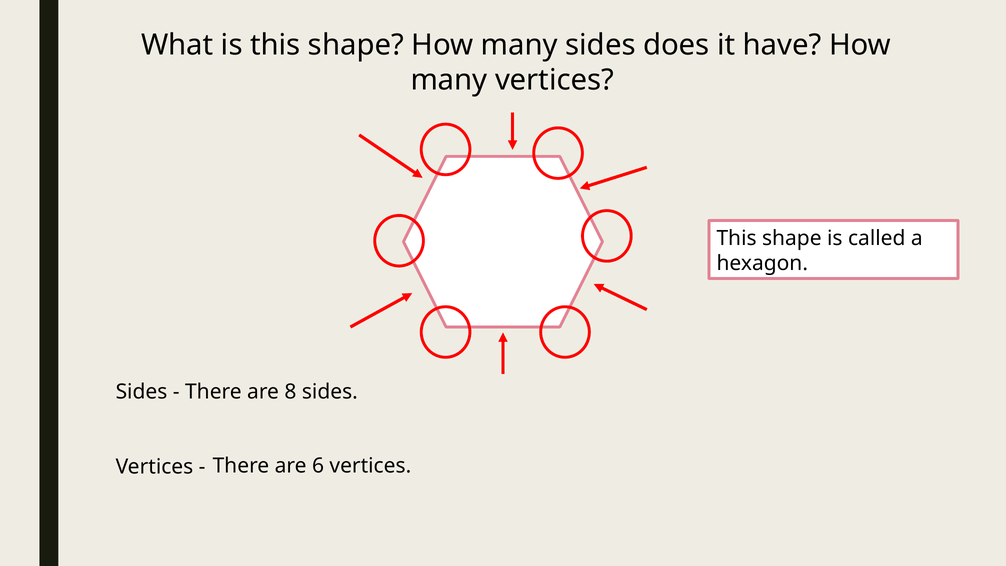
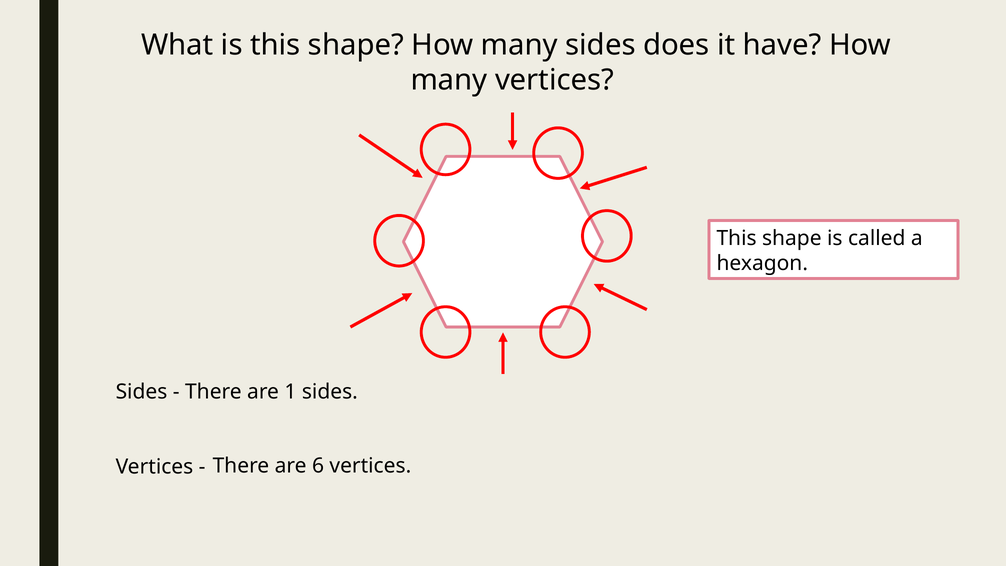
8: 8 -> 1 (290, 392)
